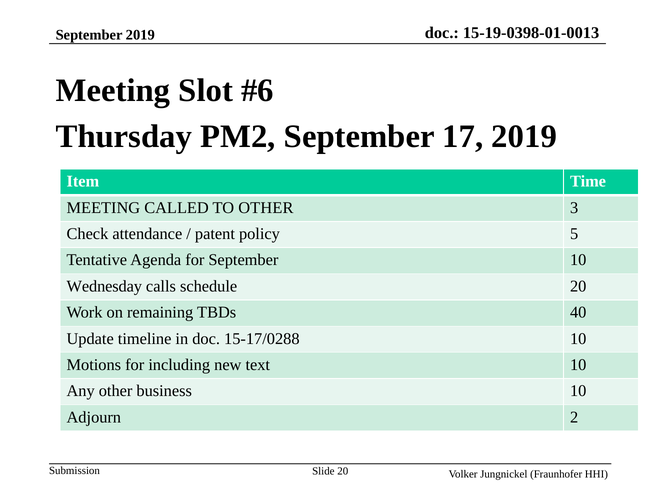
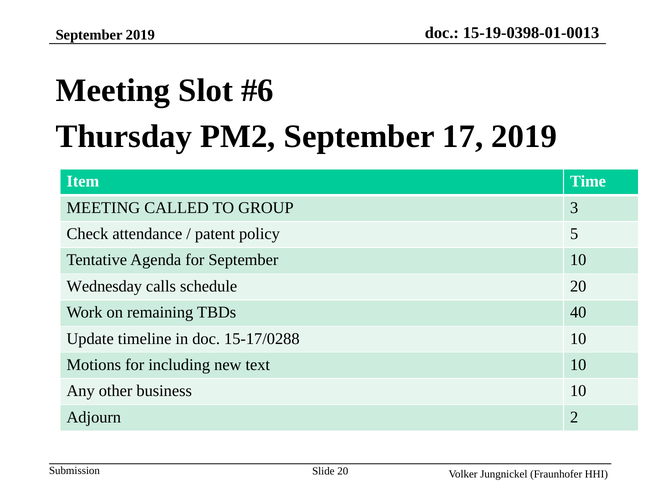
TO OTHER: OTHER -> GROUP (266, 208)
